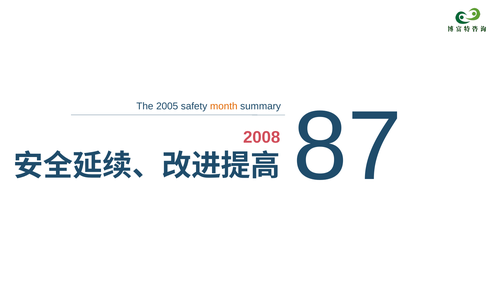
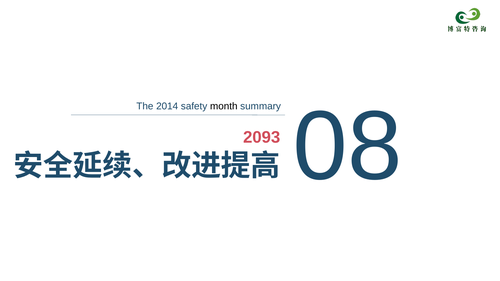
2005: 2005 -> 2014 (167, 106)
month colour: orange -> black (224, 106)
87: 87 -> 08 (347, 147)
2008: 2008 -> 2093 (262, 138)
